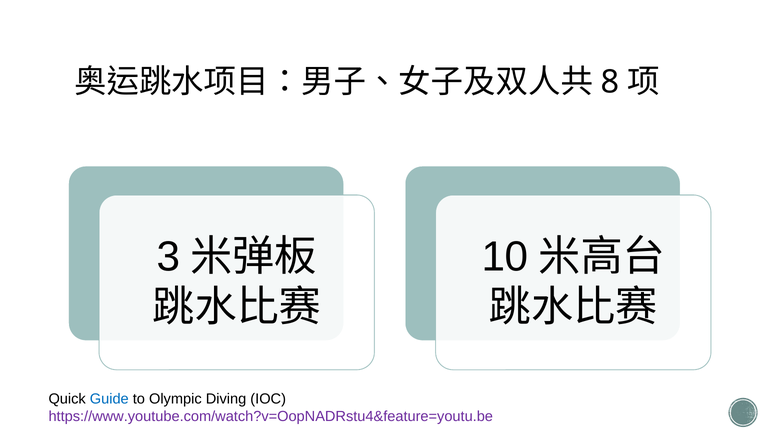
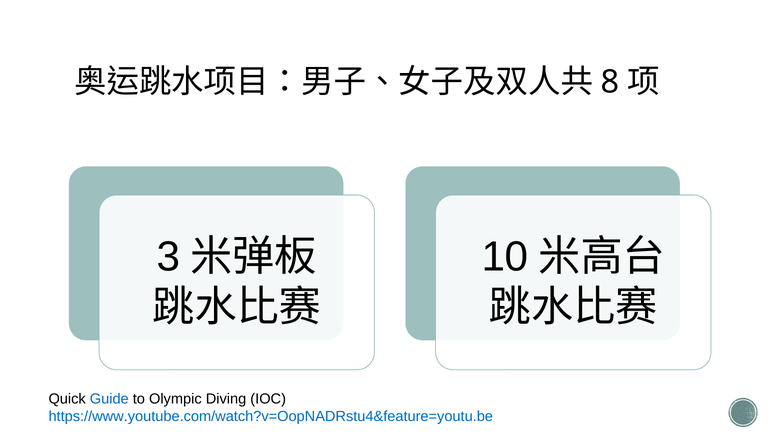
https://www.youtube.com/watch?v=OopNADRstu4&feature=youtu.be colour: purple -> blue (271, 417)
